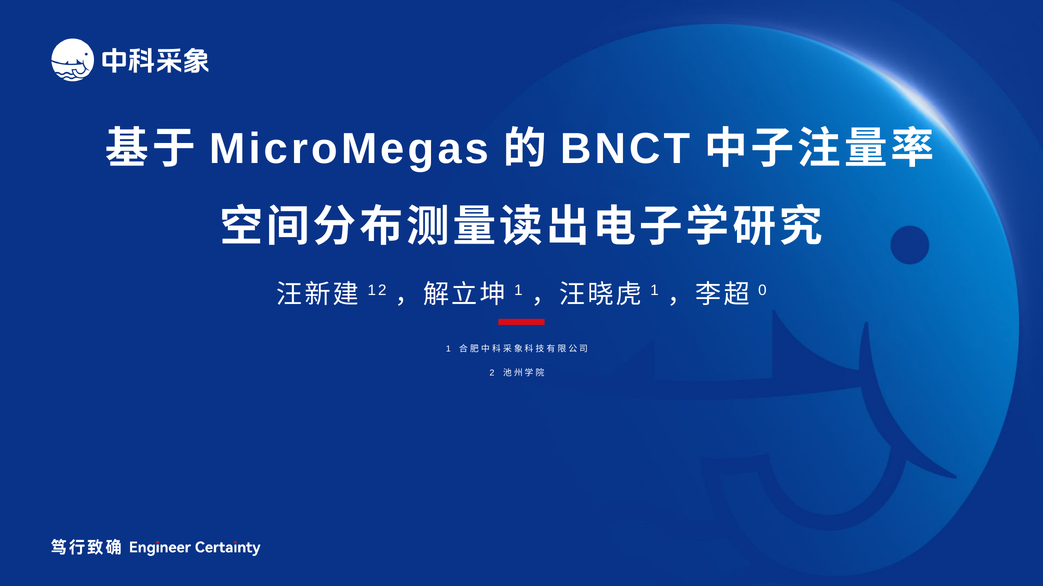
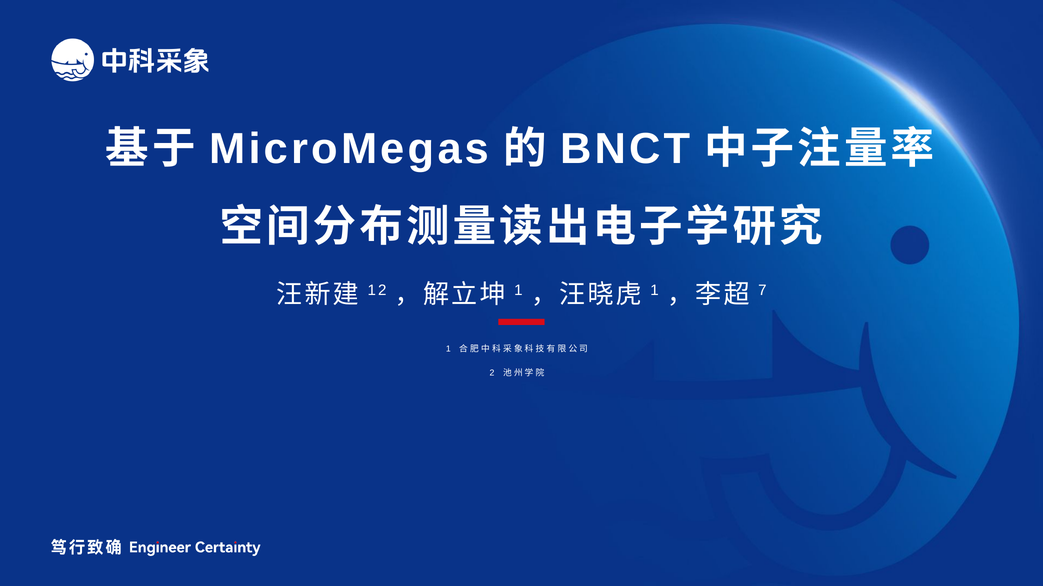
0: 0 -> 7 (762, 291)
